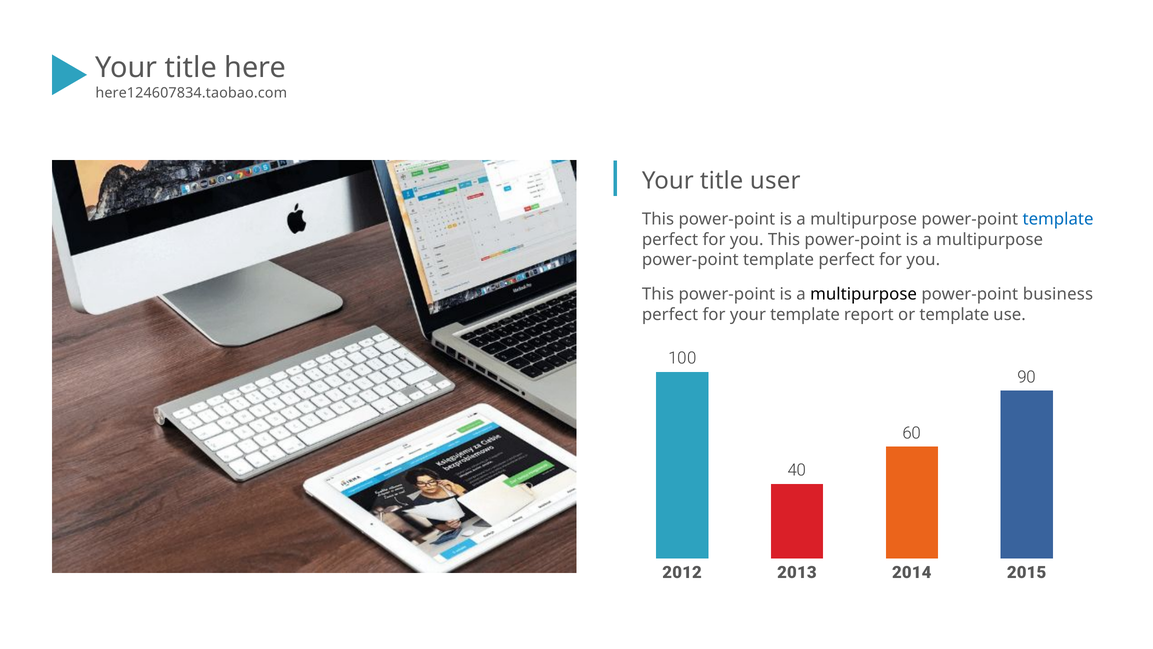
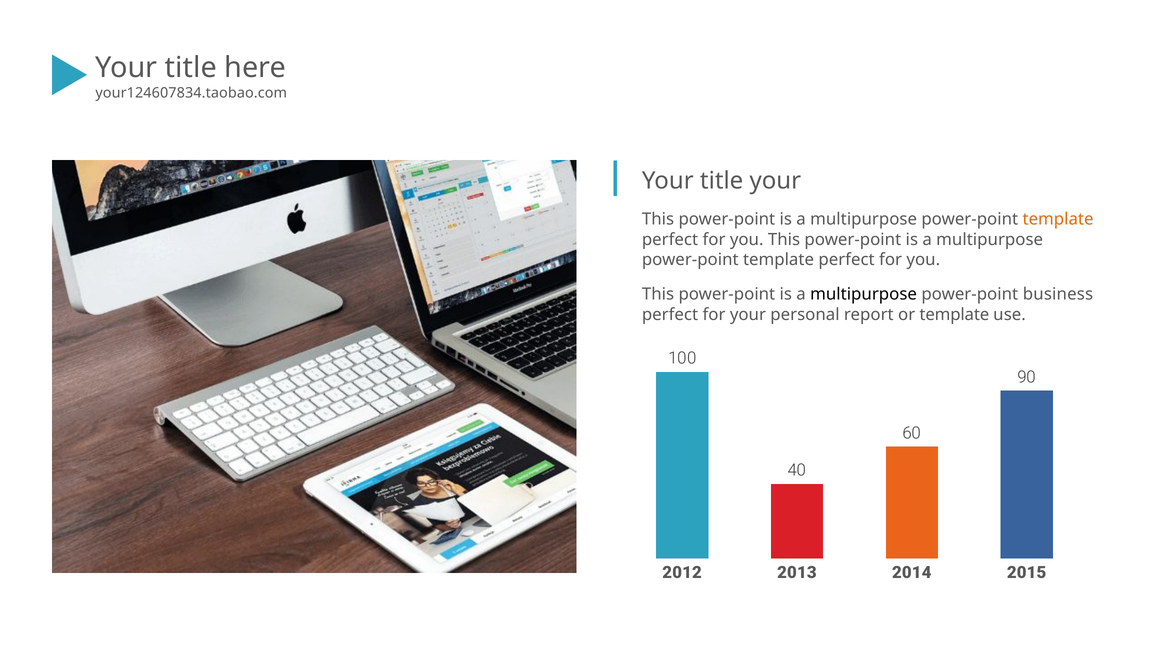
here124607834.taobao.com: here124607834.taobao.com -> your124607834.taobao.com (191, 93)
title user: user -> your (775, 181)
template colour: blue -> orange (1058, 219)
your template: template -> personal (805, 314)
